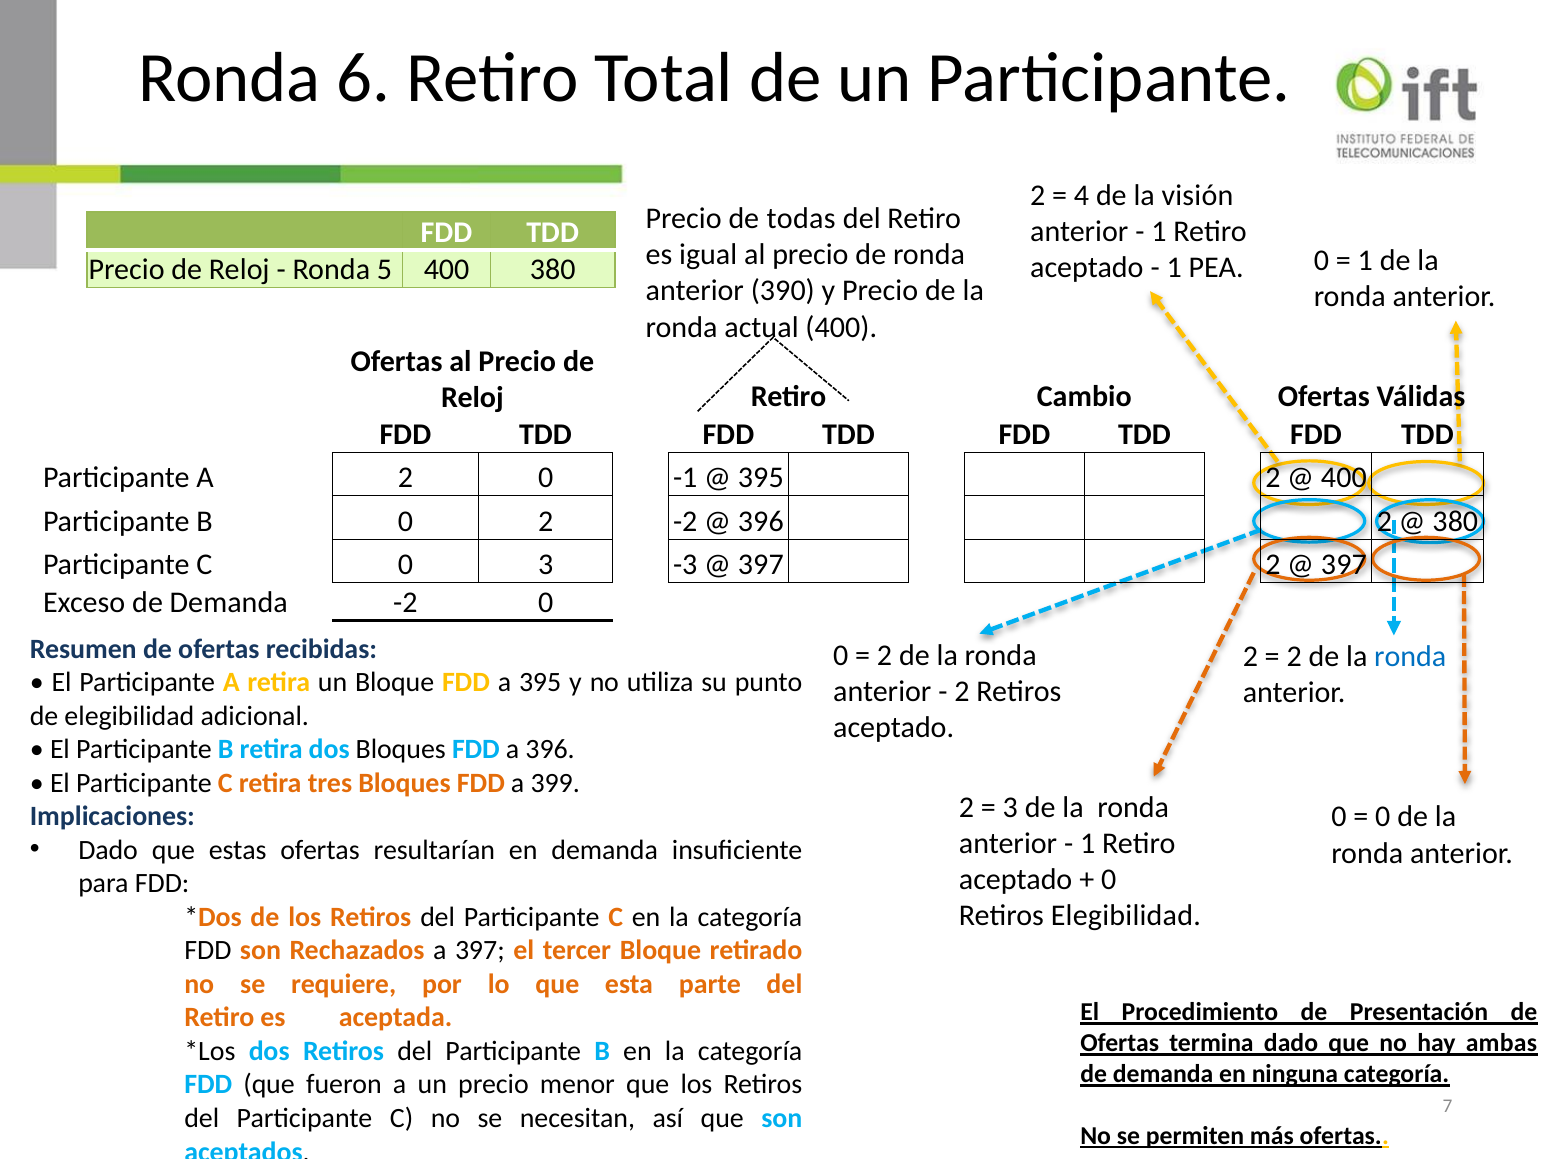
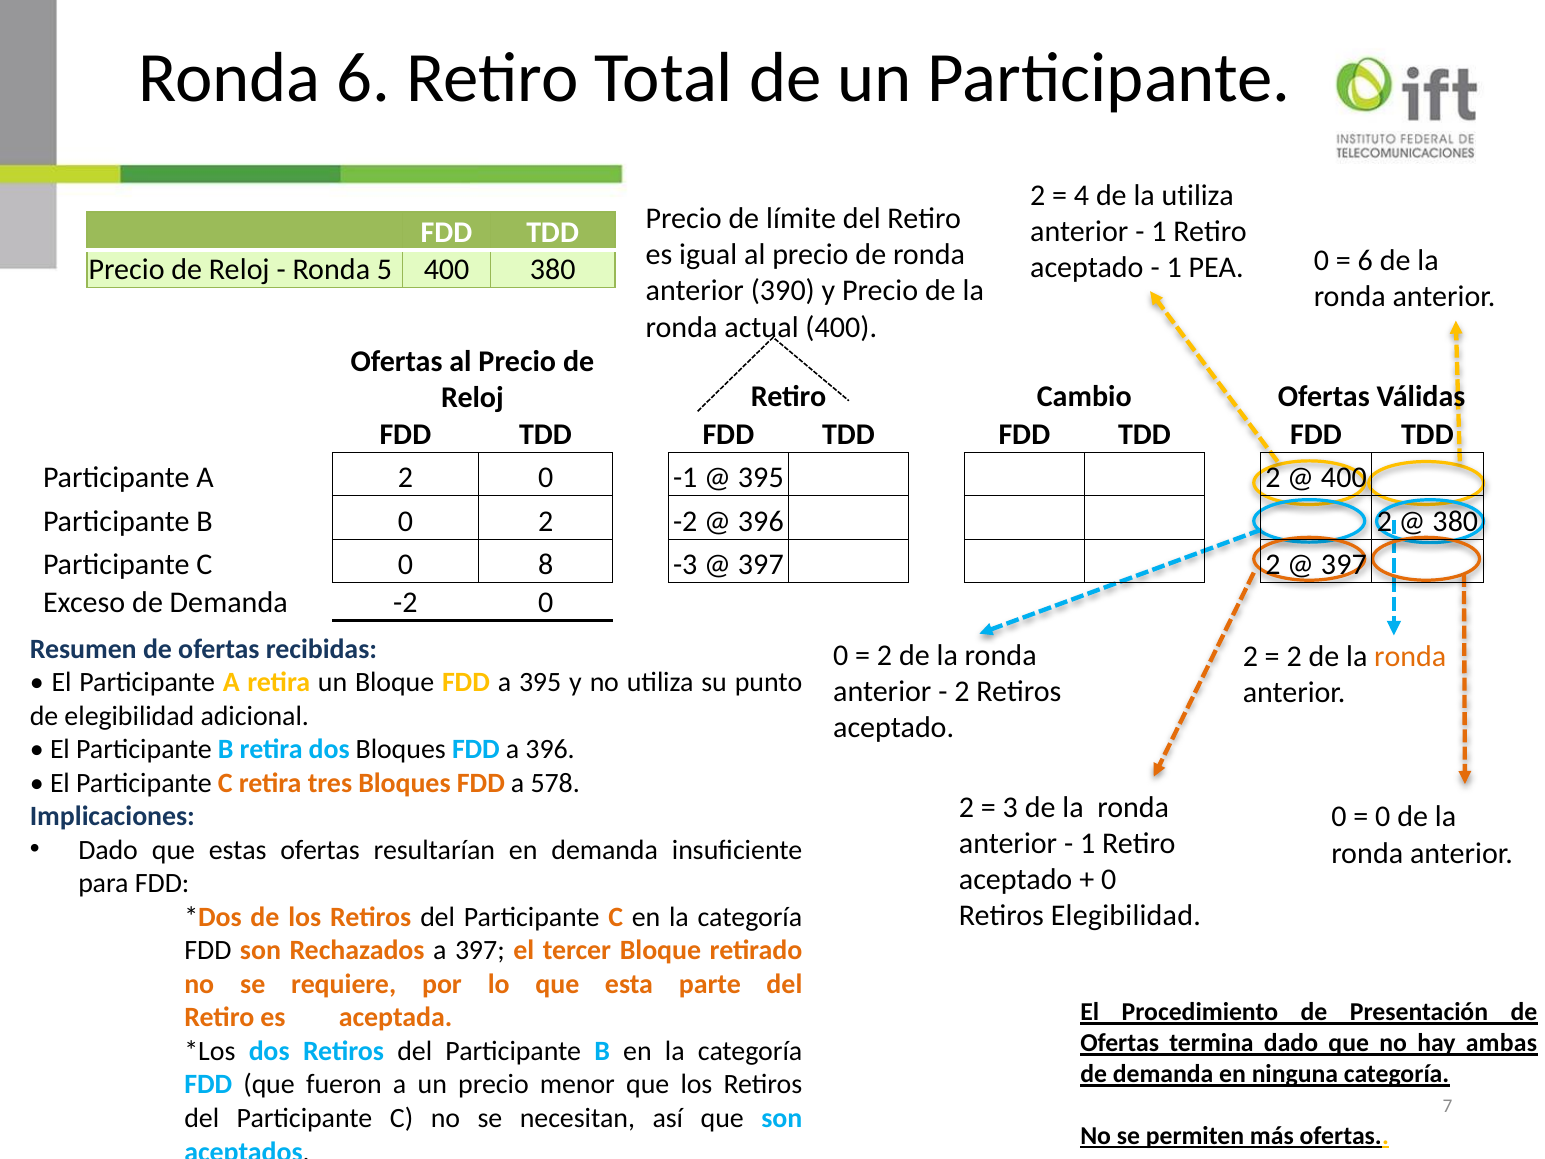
la visión: visión -> utiliza (1198, 196)
todas: todas -> límite (801, 219)
1: 1 -> 6 (1365, 261)
0 3: 3 -> 8 (546, 565)
ronda colour: blue -> orange (1410, 656)
399: 399 -> 578 (555, 783)
